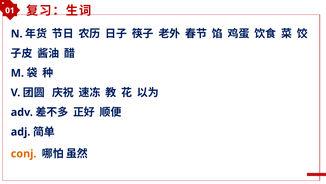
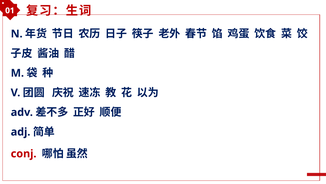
conj colour: orange -> red (24, 153)
